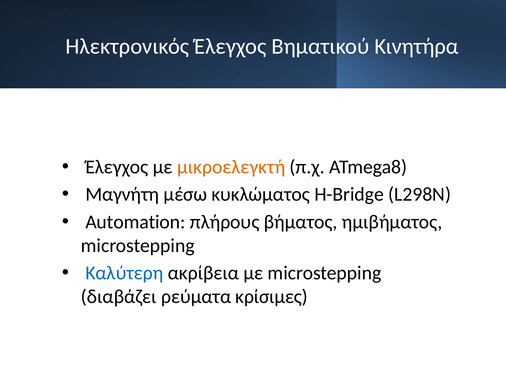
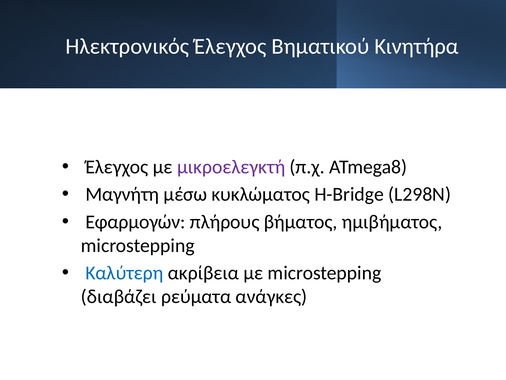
μικροελεγκτή colour: orange -> purple (231, 167)
Automation: Automation -> Εφαρμογών (135, 222)
κρίσιμες: κρίσιμες -> ανάγκες (271, 296)
